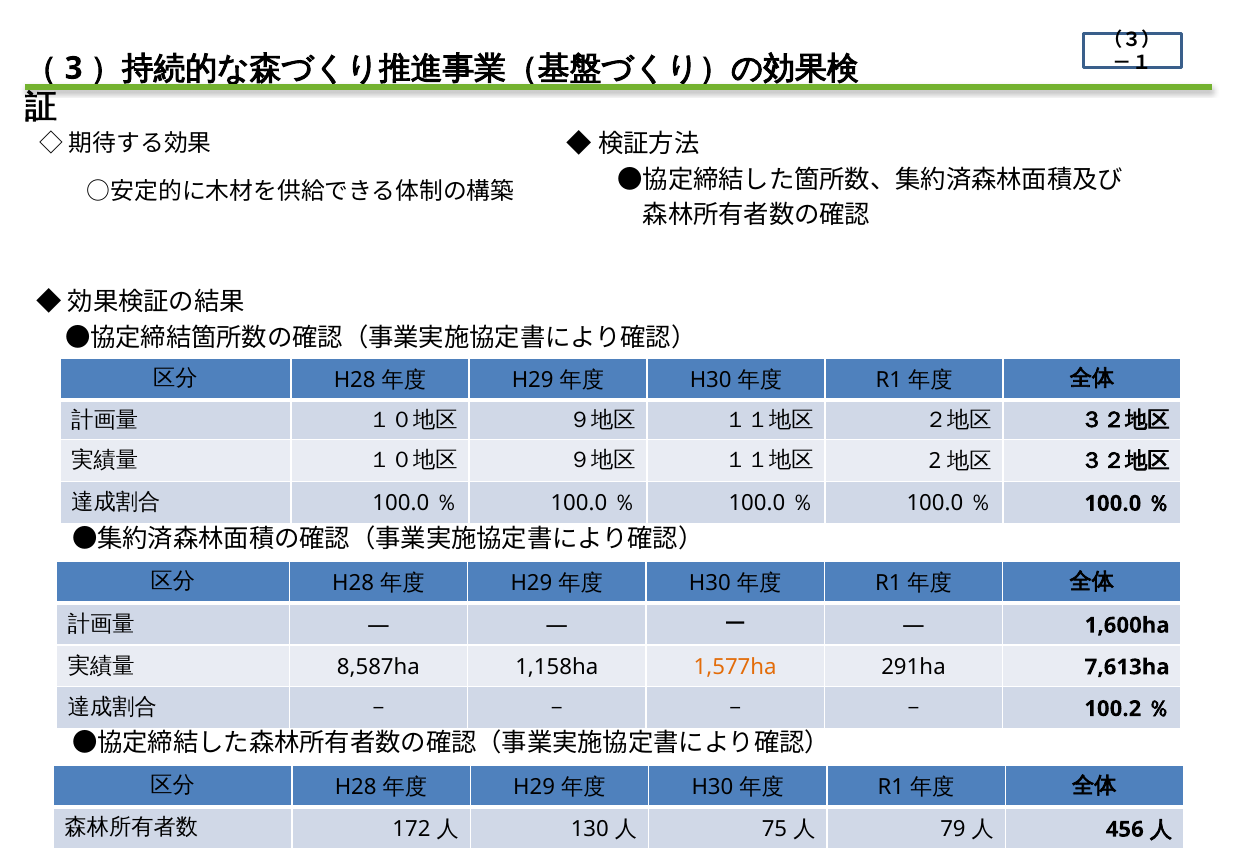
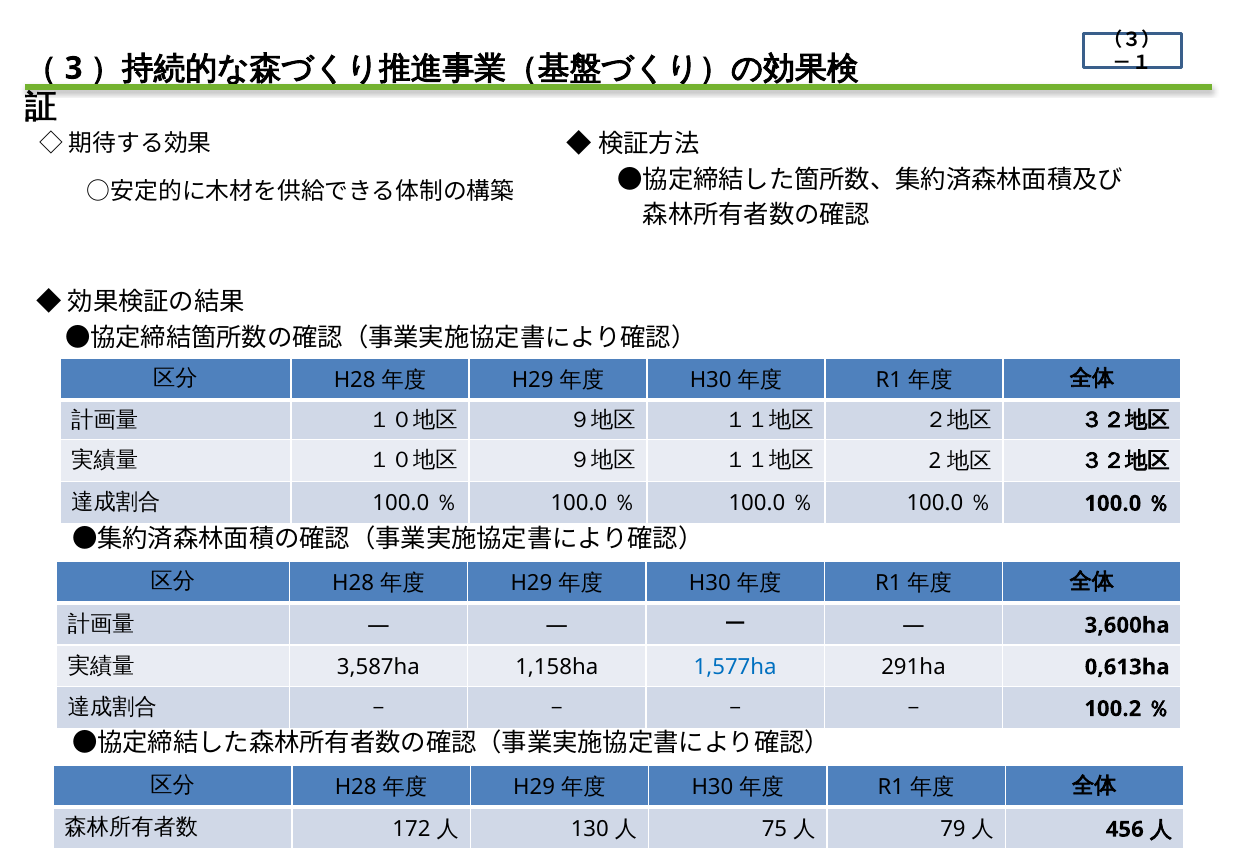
1,600ha: 1,600ha -> 3,600ha (1127, 626)
8,587ha: 8,587ha -> 3,587ha (378, 667)
1,577ha colour: orange -> blue (735, 667)
7,613ha: 7,613ha -> 0,613ha (1127, 667)
